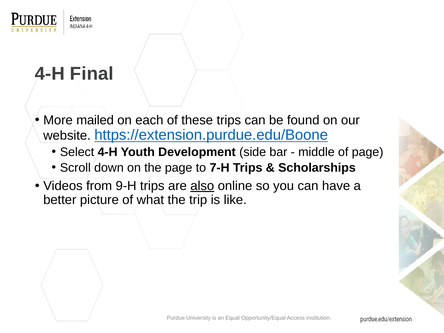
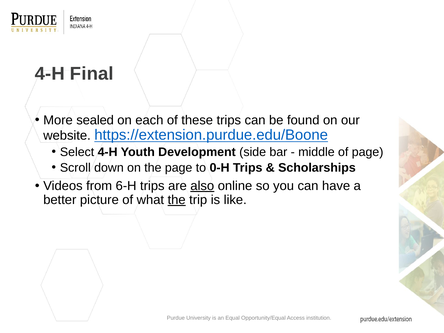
mailed: mailed -> sealed (95, 120)
7-H: 7-H -> 0-H (220, 168)
9-H: 9-H -> 6-H (126, 186)
the underline: none -> present (177, 200)
